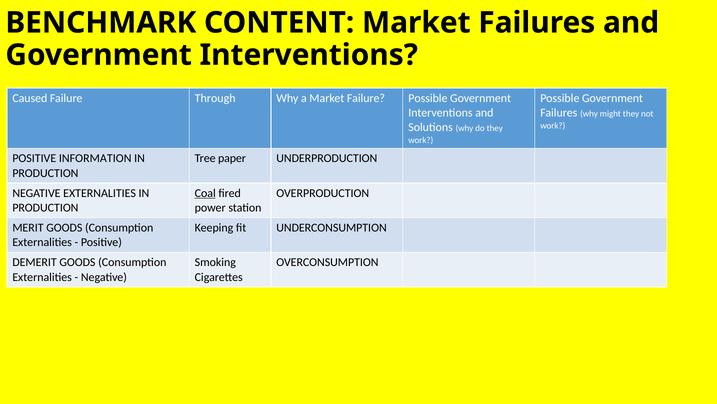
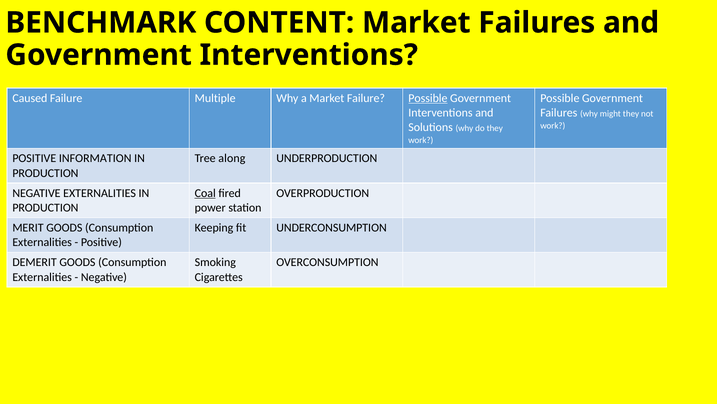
Through: Through -> Multiple (215, 98)
Possible underline: none -> present (428, 98)
paper: paper -> along (232, 158)
